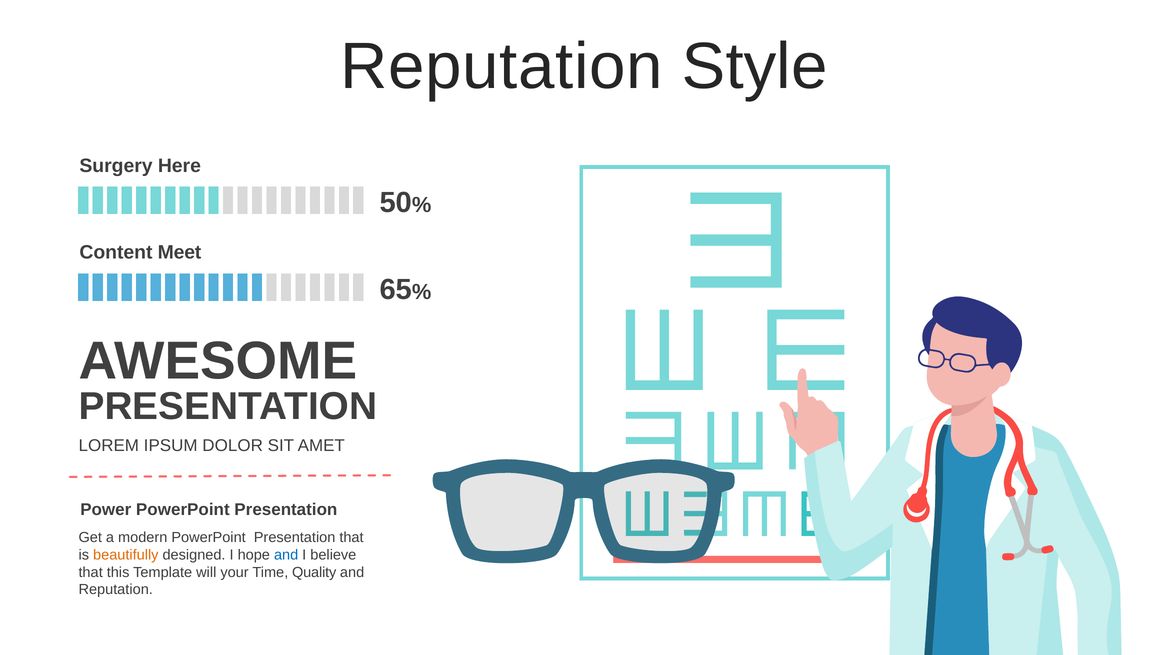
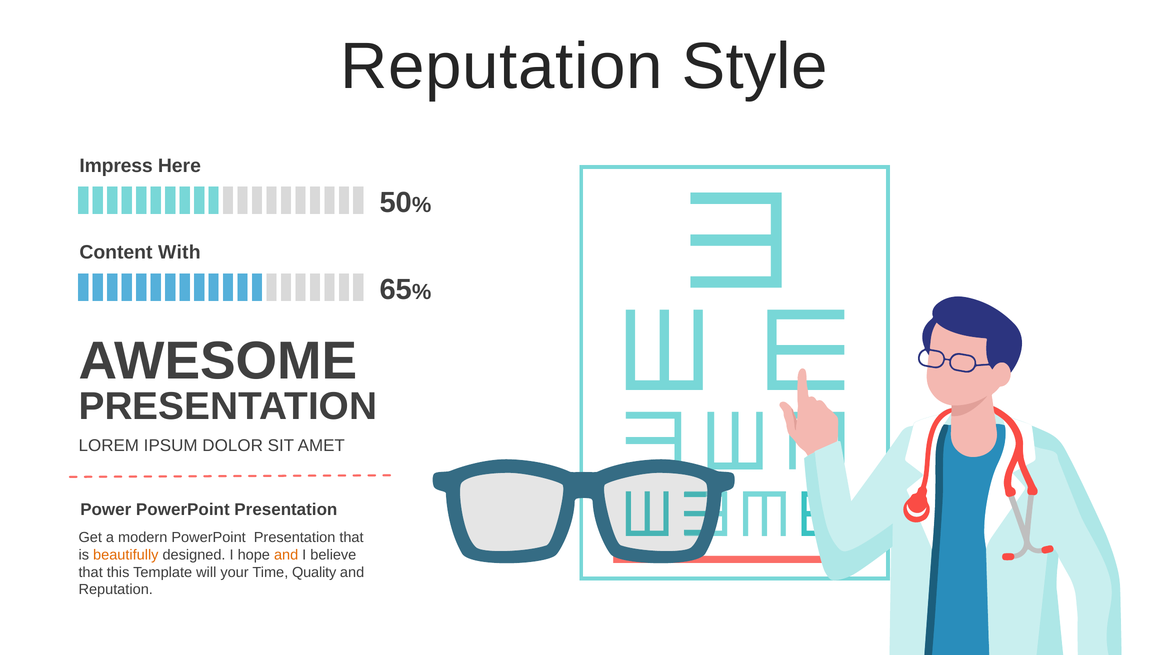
Surgery: Surgery -> Impress (116, 166)
Meet: Meet -> With (179, 253)
and colour: blue -> orange (286, 555)
